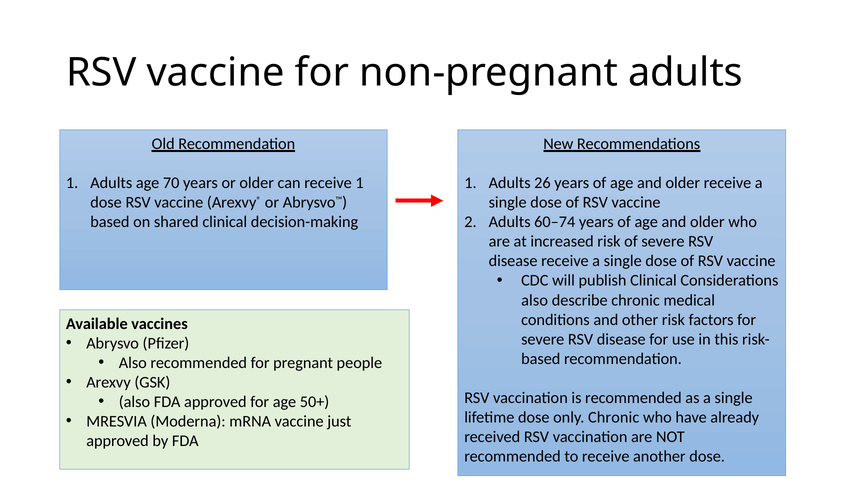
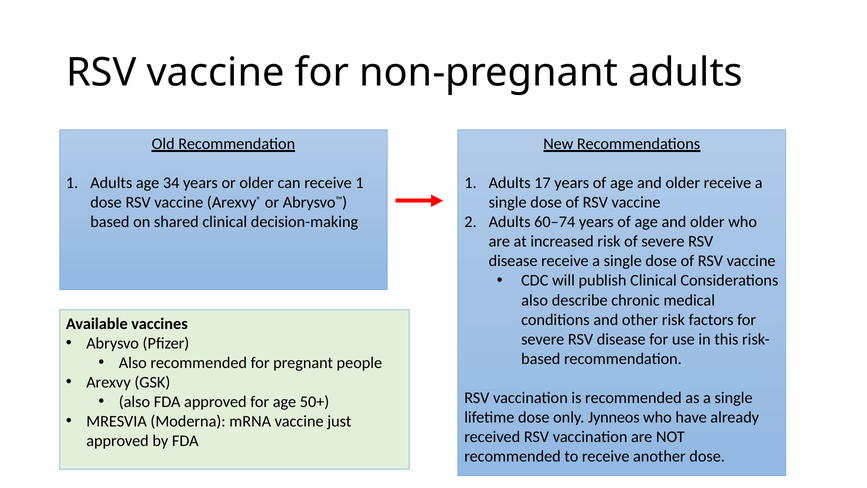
70: 70 -> 34 (171, 183)
26: 26 -> 17 (542, 183)
only Chronic: Chronic -> Jynneos (614, 417)
